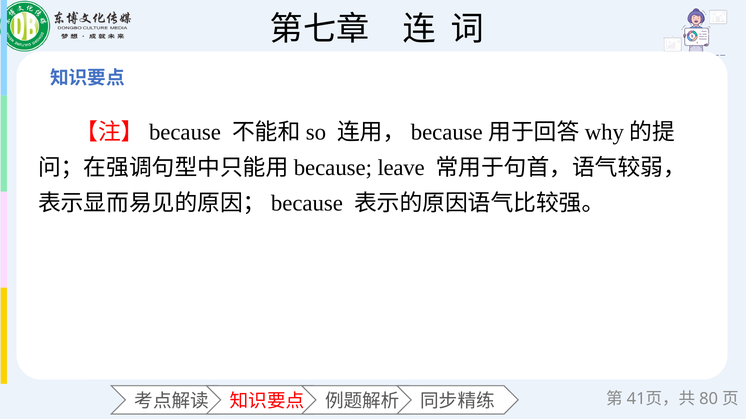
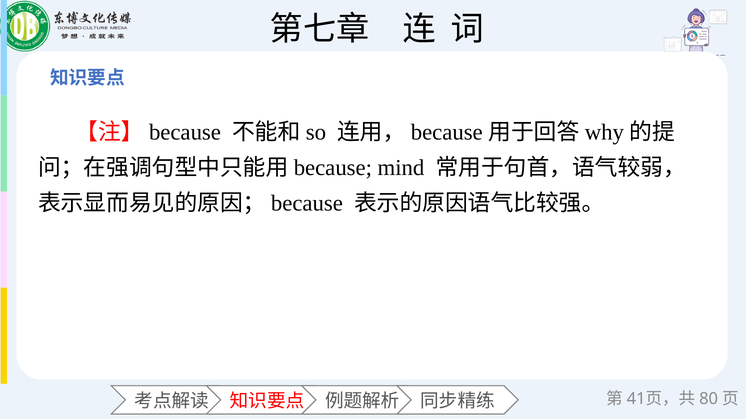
leave: leave -> mind (401, 168)
